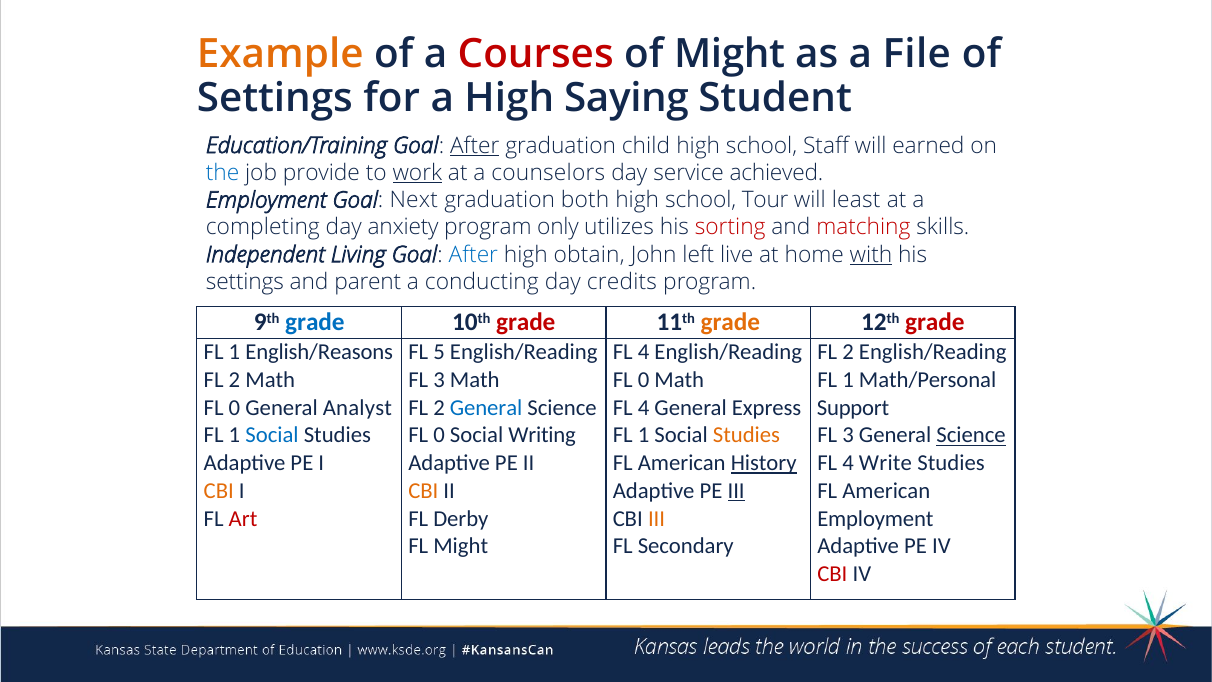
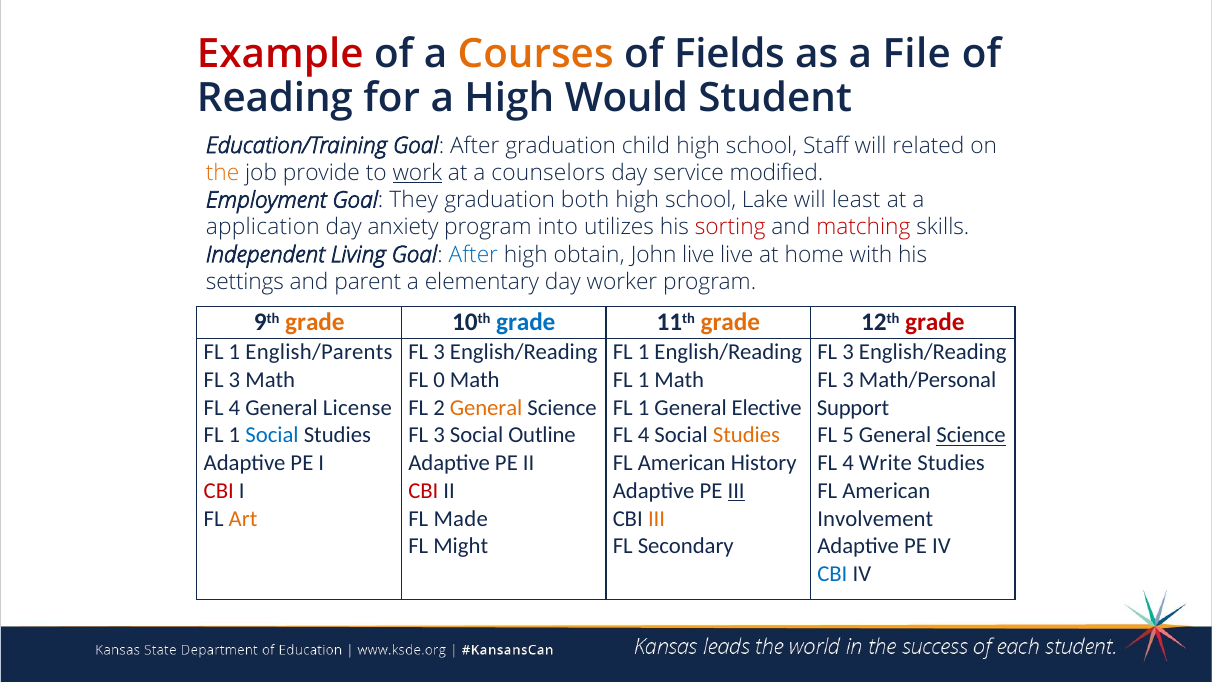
Example colour: orange -> red (280, 54)
Courses colour: red -> orange (536, 54)
of Might: Might -> Fields (729, 54)
Settings: Settings -> Reading (275, 98)
Saying: Saying -> Would (626, 98)
After underline: present -> none (475, 145)
earned: earned -> related (928, 145)
the colour: blue -> orange (223, 173)
achieved: achieved -> modified (776, 173)
Next: Next -> They (414, 200)
Tour: Tour -> Lake (765, 200)
completing: completing -> application (263, 227)
only: only -> into (558, 227)
John left: left -> live (698, 255)
with underline: present -> none (871, 255)
conducting: conducting -> elementary (482, 282)
credits: credits -> worker (622, 282)
grade colour: blue -> orange (315, 322)
grade colour: red -> blue (526, 322)
English/Reasons: English/Reasons -> English/Parents (319, 352)
5: 5 -> 3 (439, 352)
4: 4 -> 1 (644, 352)
2: 2 -> 3 (848, 352)
2: 2 -> 3 (234, 380)
3: 3 -> 0 (439, 380)
0: 0 -> 1 (644, 380)
1: 1 -> 3 (848, 380)
0: 0 -> 4 (234, 408)
Analyst: Analyst -> License (357, 408)
General colour: blue -> orange (486, 408)
4: 4 -> 1 (644, 408)
Express: Express -> Elective (767, 408)
0: 0 -> 3 (439, 435)
Writing: Writing -> Outline (542, 435)
1: 1 -> 4 (644, 435)
3: 3 -> 5 (848, 435)
History underline: present -> none (764, 463)
CBI colour: orange -> red (219, 491)
CBI colour: orange -> red (423, 491)
Art colour: red -> orange (243, 518)
Derby: Derby -> Made (461, 518)
Employment: Employment -> Involvement (875, 518)
CBI colour: red -> blue (832, 574)
